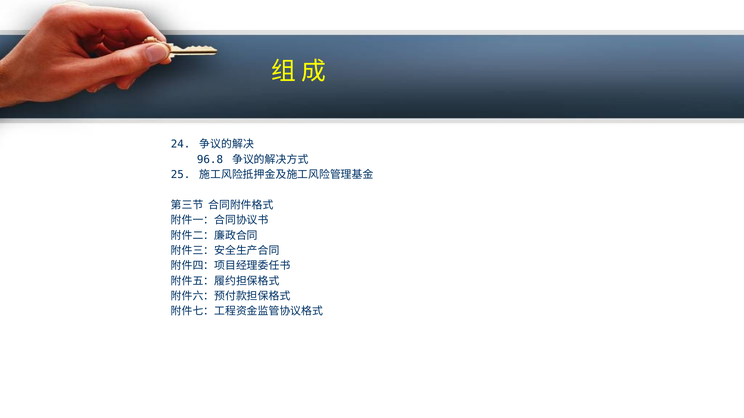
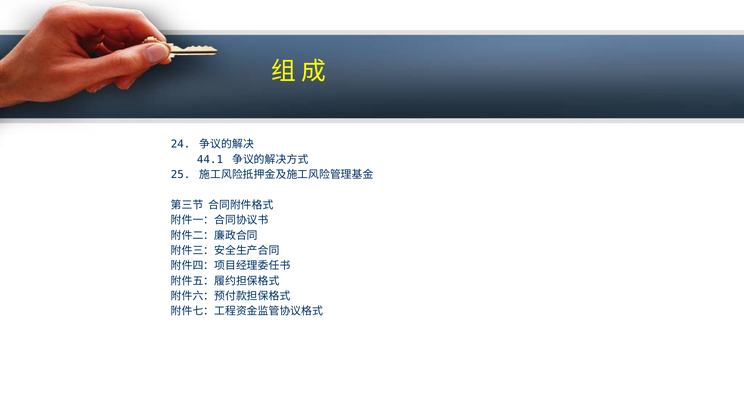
96.8: 96.8 -> 44.1 (210, 160)
